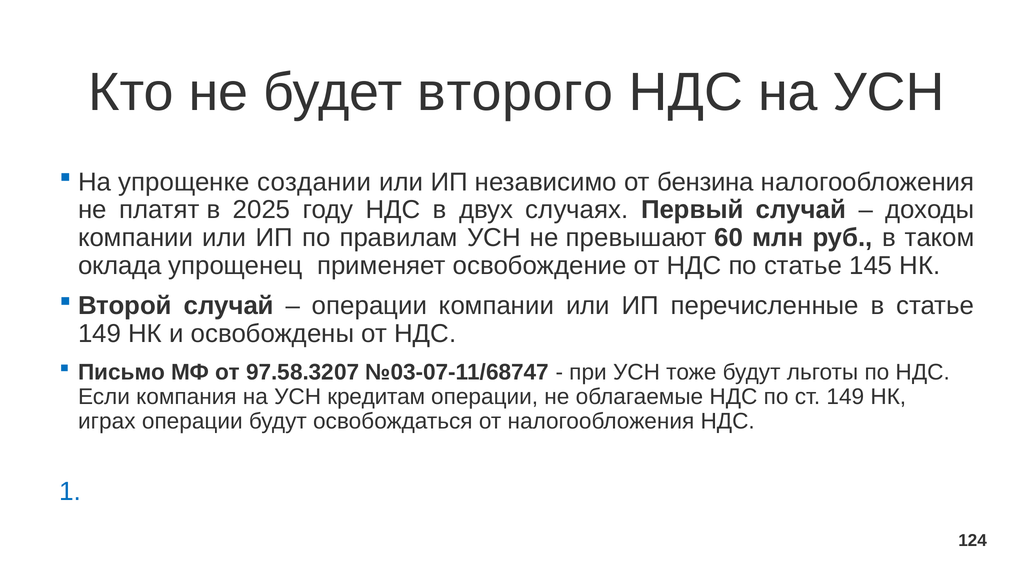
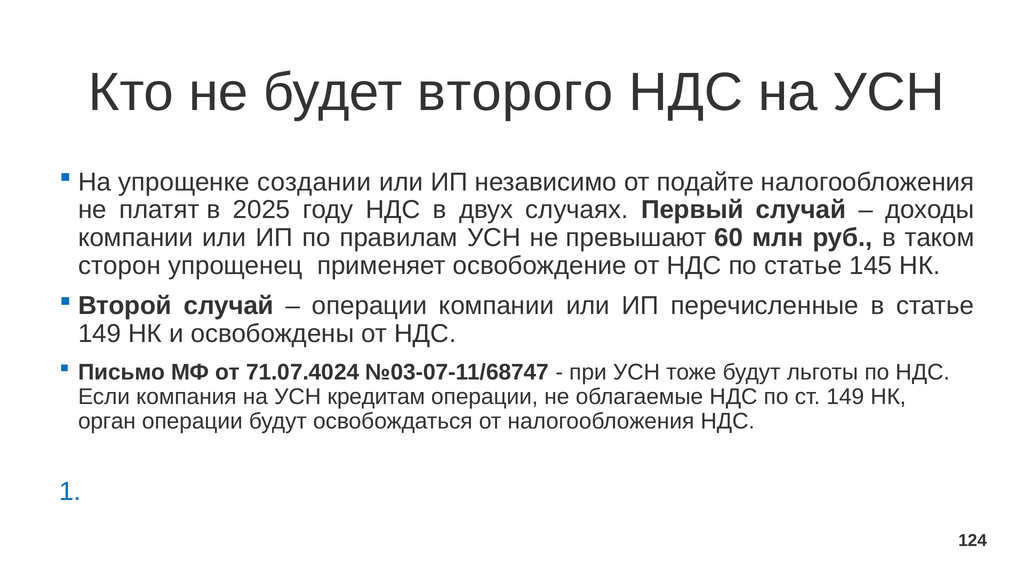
бензина: бензина -> подайте (705, 182)
оклада: оклада -> сторон (120, 266)
97.58.3207: 97.58.3207 -> 71.07.4024 (303, 372)
играх: играх -> орган (107, 421)
